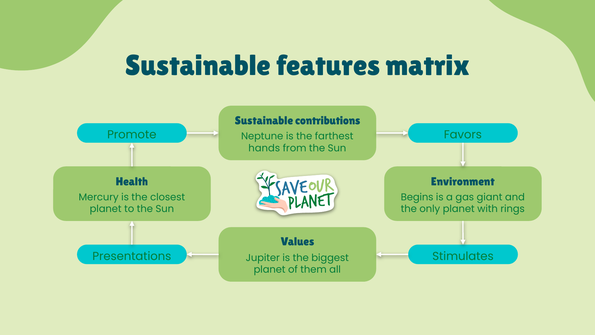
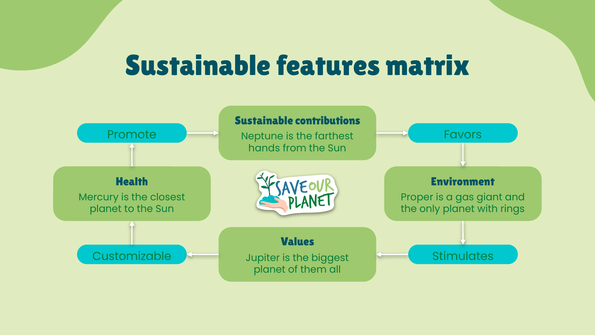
Begins: Begins -> Proper (417, 197)
Presentations: Presentations -> Customizable (132, 256)
